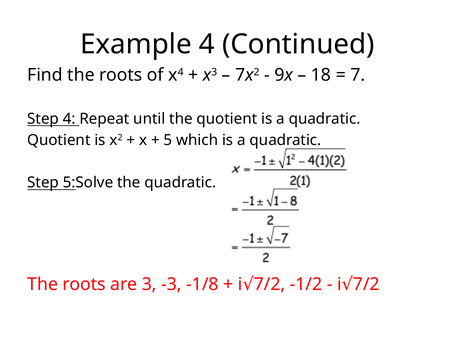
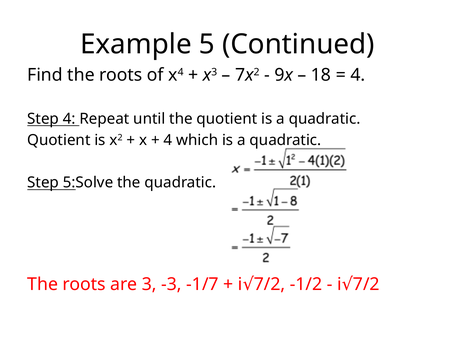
Example 4: 4 -> 5 (207, 44)
7: 7 -> 4 (358, 75)
5: 5 -> 4 (168, 140)
-1/8: -1/8 -> -1/7 (202, 284)
